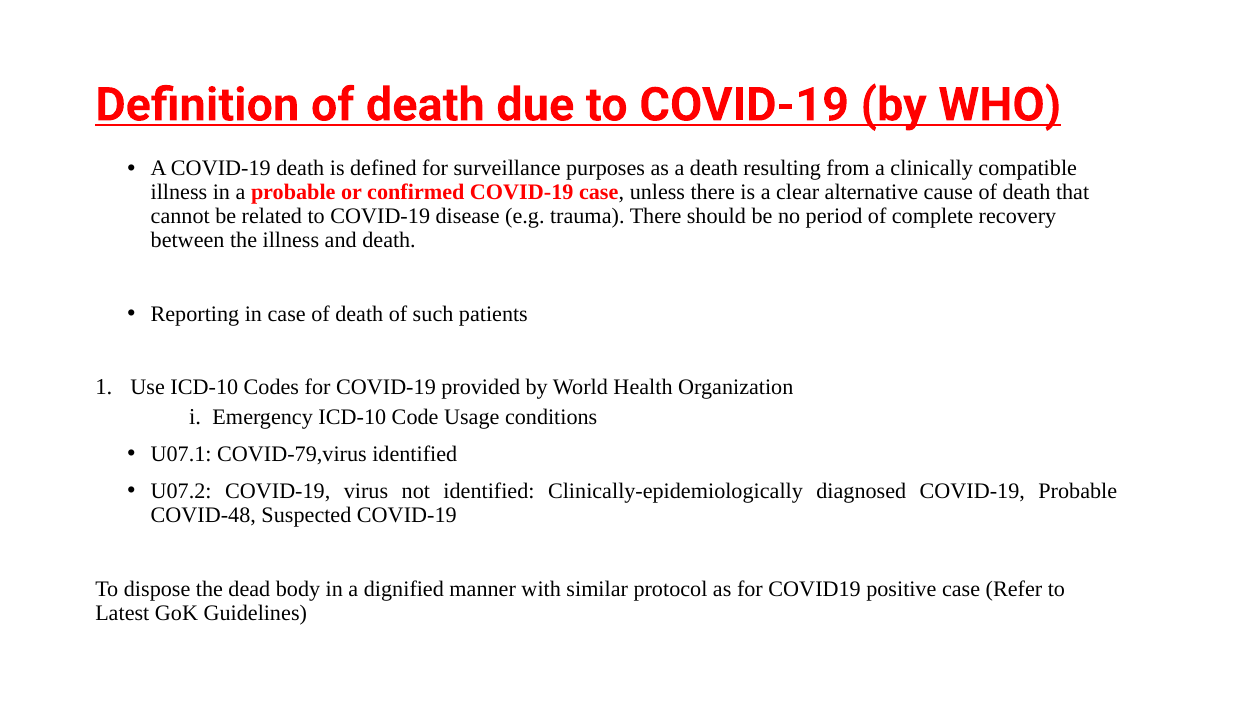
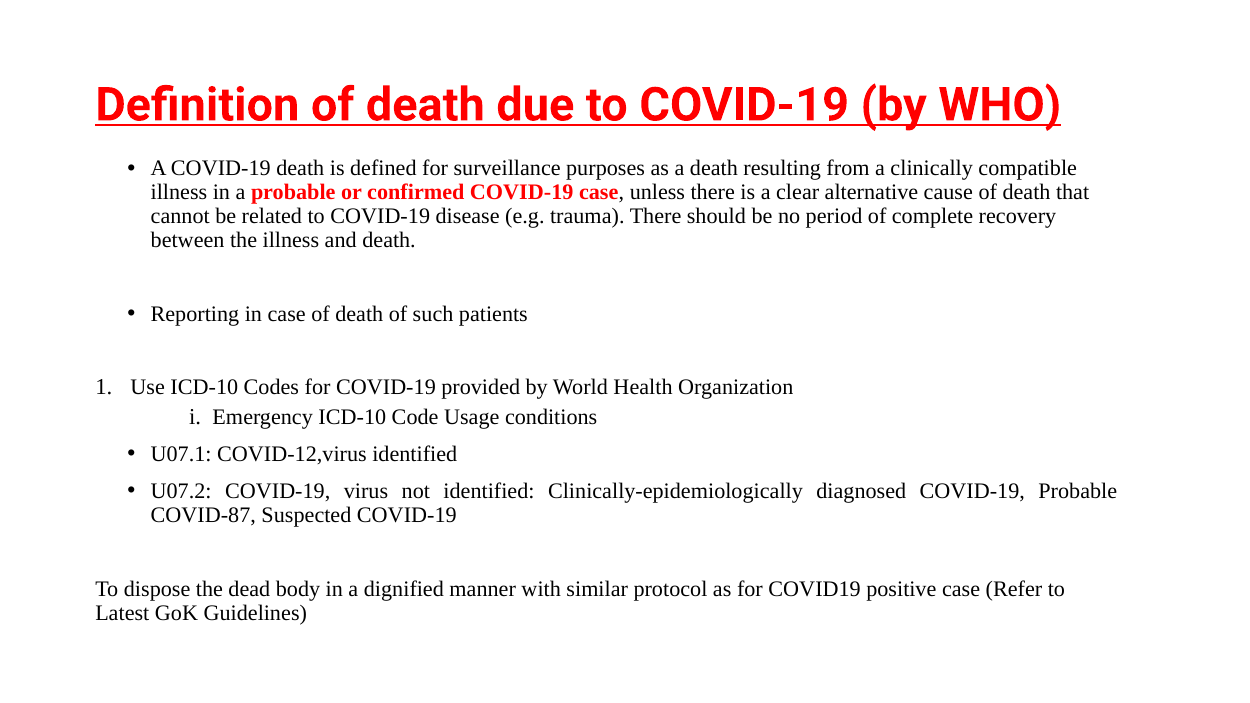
COVID-79,virus: COVID-79,virus -> COVID-12,virus (292, 454)
COVID-48: COVID-48 -> COVID-87 (203, 515)
